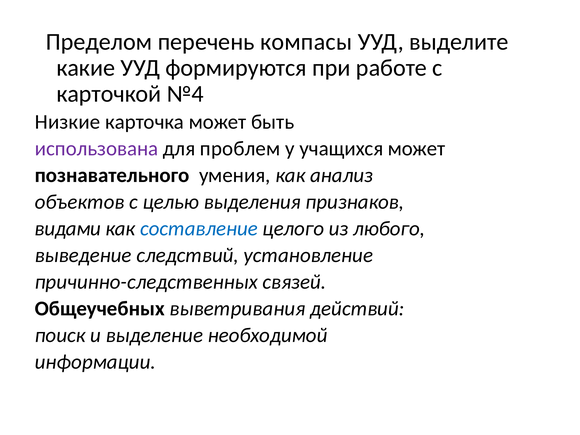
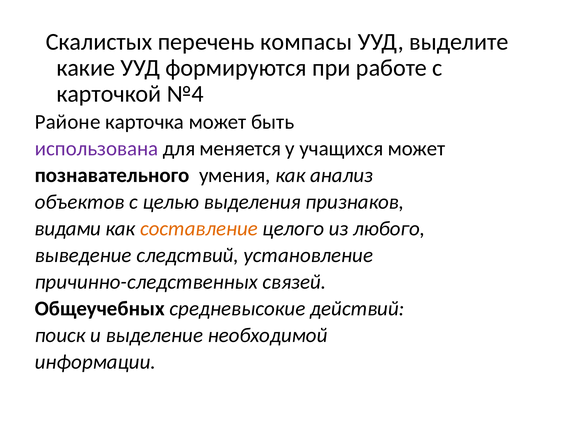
Пределом: Пределом -> Скалистых (99, 42)
Низкие: Низкие -> Районе (68, 122)
проблем: проблем -> меняется (240, 149)
составление colour: blue -> orange (199, 229)
выветривания: выветривания -> средневысокие (237, 309)
